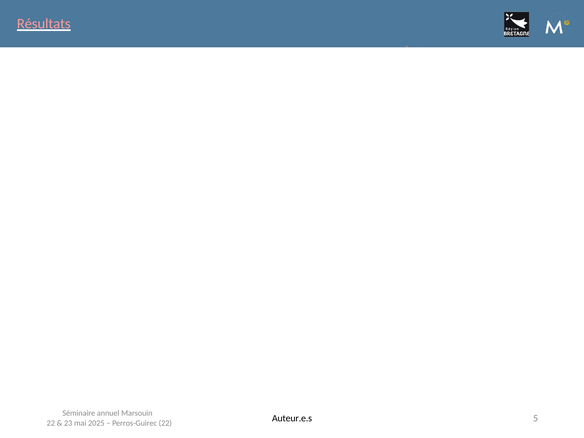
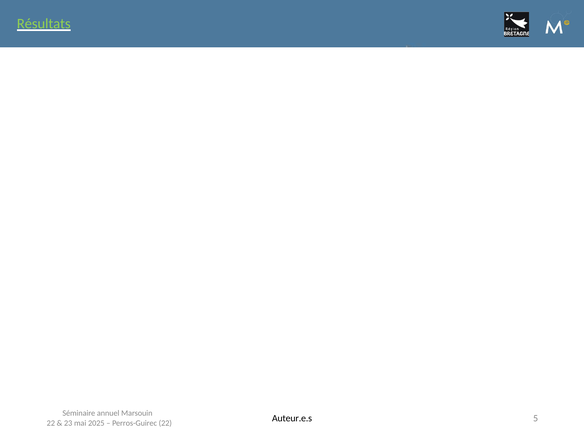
Résultats colour: pink -> light green (44, 24)
